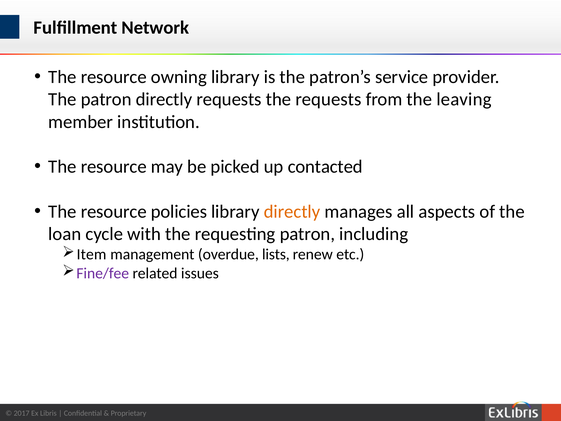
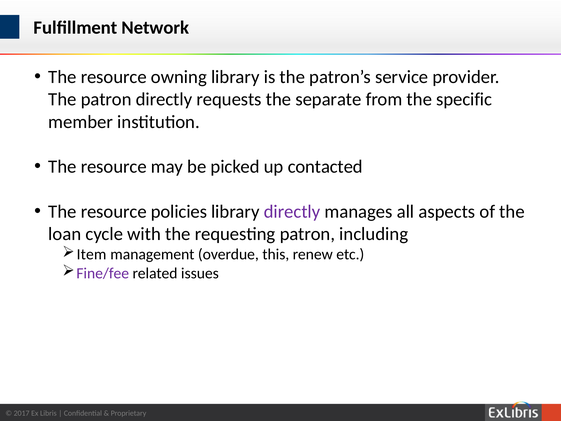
the requests: requests -> separate (328, 99)
leaving: leaving -> specific (464, 99)
directly colour: orange -> purple (292, 212)
lists: lists -> this (276, 254)
